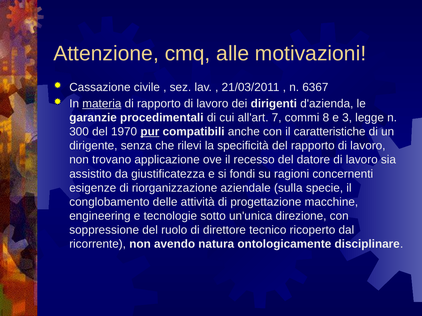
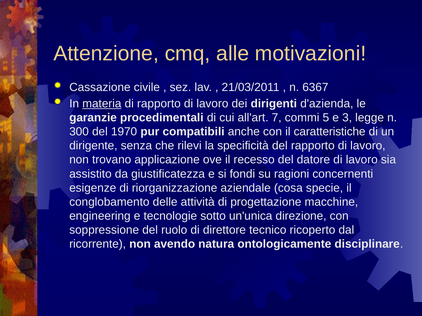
8: 8 -> 5 (326, 118)
pur underline: present -> none (150, 132)
sulla: sulla -> cosa (288, 188)
